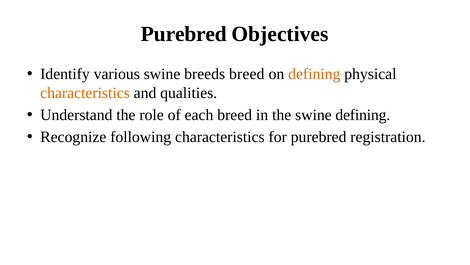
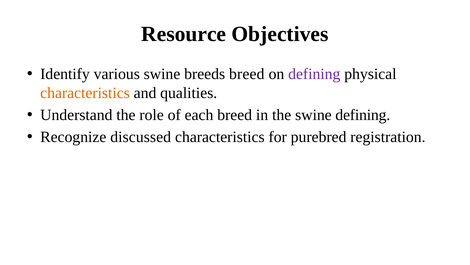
Purebred: Purebred -> Resource (184, 34)
defining colour: orange -> purple (314, 74)
following: following -> discussed (141, 137)
